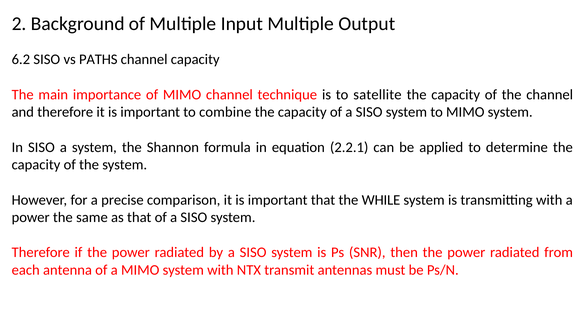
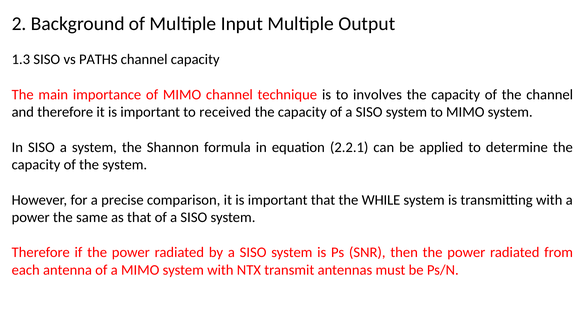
6.2: 6.2 -> 1.3 (21, 59)
satellite: satellite -> involves (377, 95)
combine: combine -> received (225, 112)
